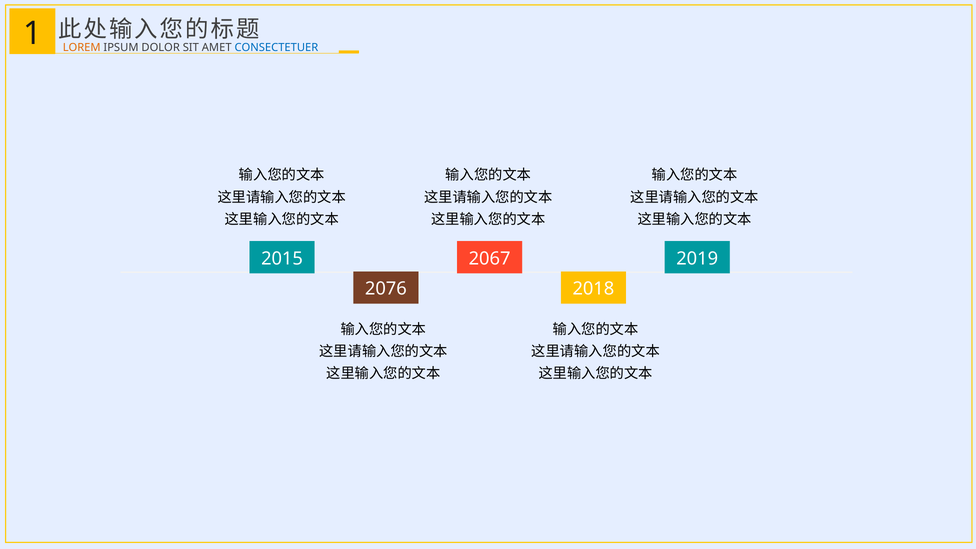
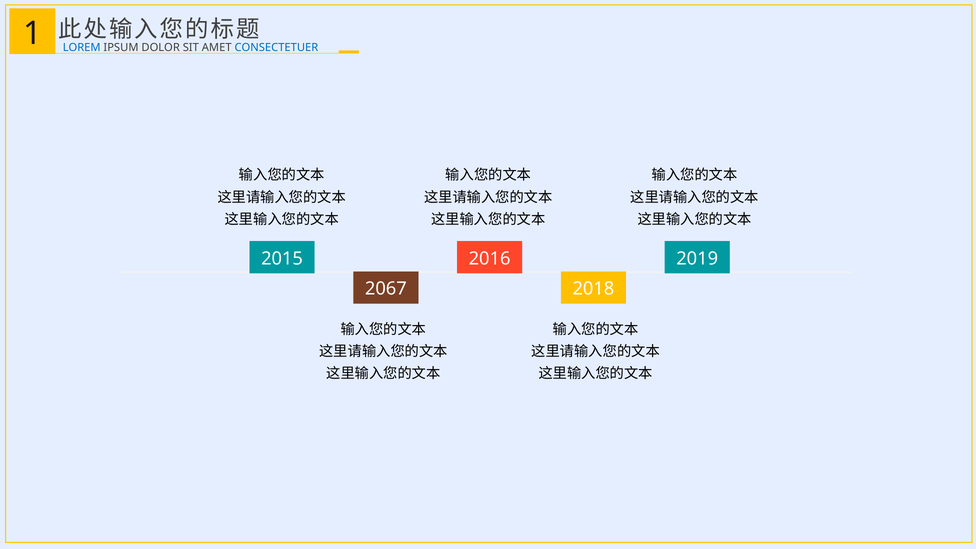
LOREM colour: orange -> blue (82, 48)
2067: 2067 -> 2016 (490, 258)
2076: 2076 -> 2067 (386, 289)
